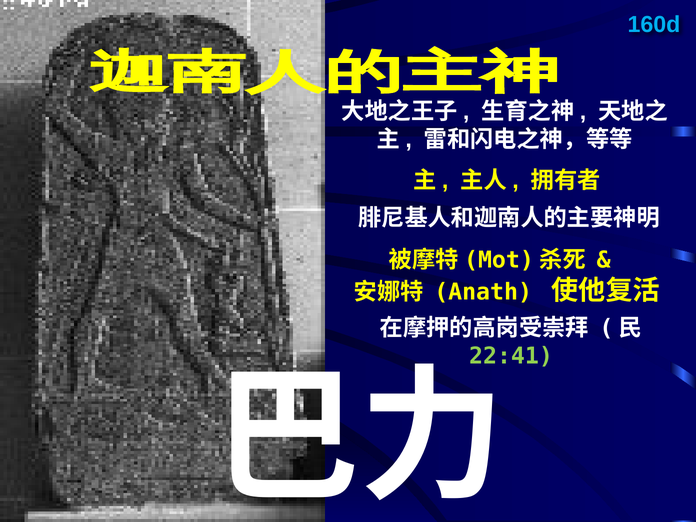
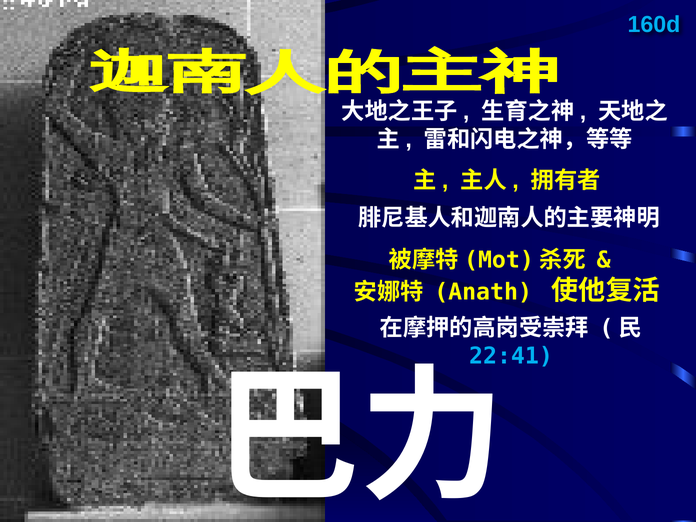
22:41 colour: light green -> light blue (511, 356)
